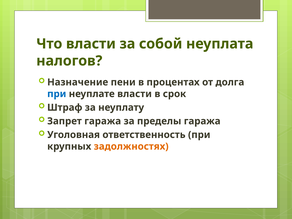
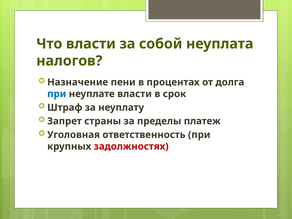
Запрет гаража: гаража -> страны (103, 121)
пределы гаража: гаража -> платеж (202, 121)
задолжностях colour: orange -> red (131, 146)
